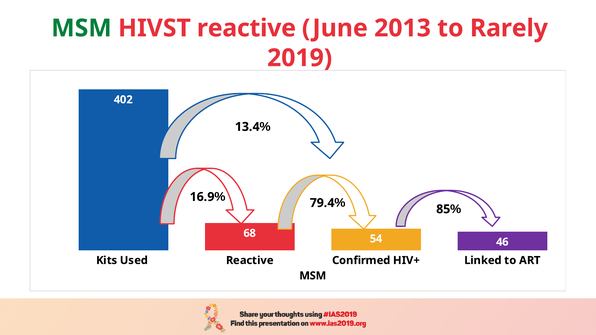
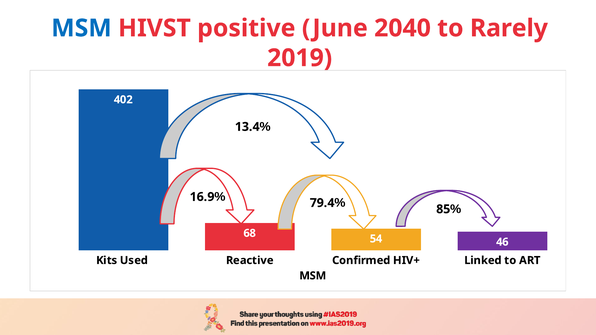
MSM colour: green -> blue (81, 28)
HIVST reactive: reactive -> positive (246, 28)
2013: 2013 -> 2040 (402, 28)
